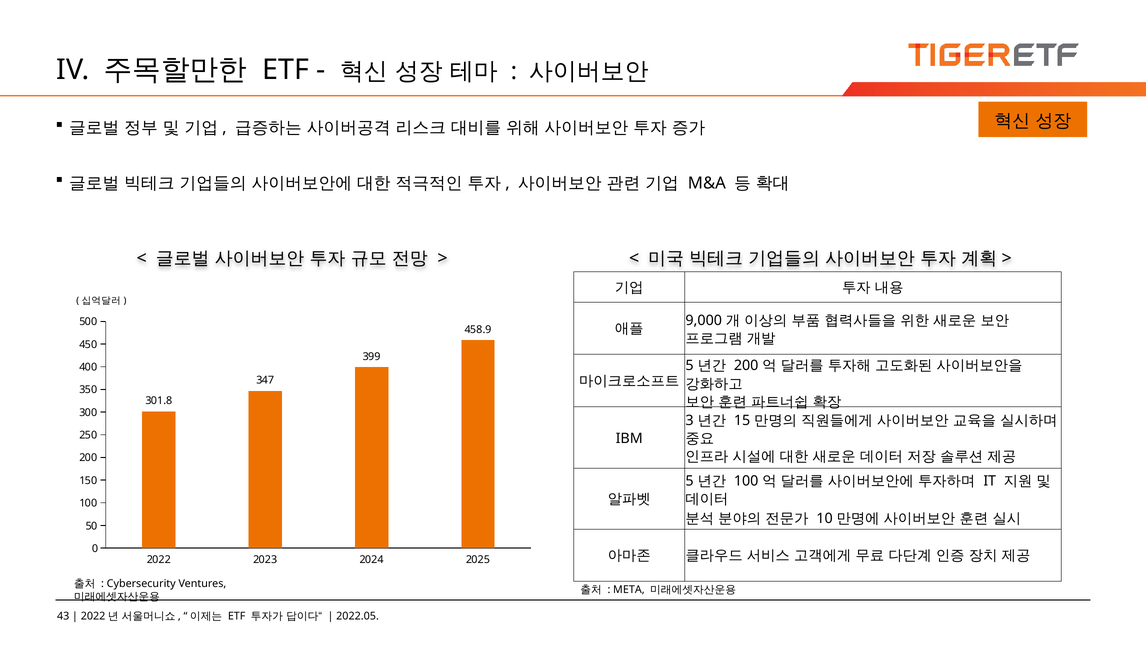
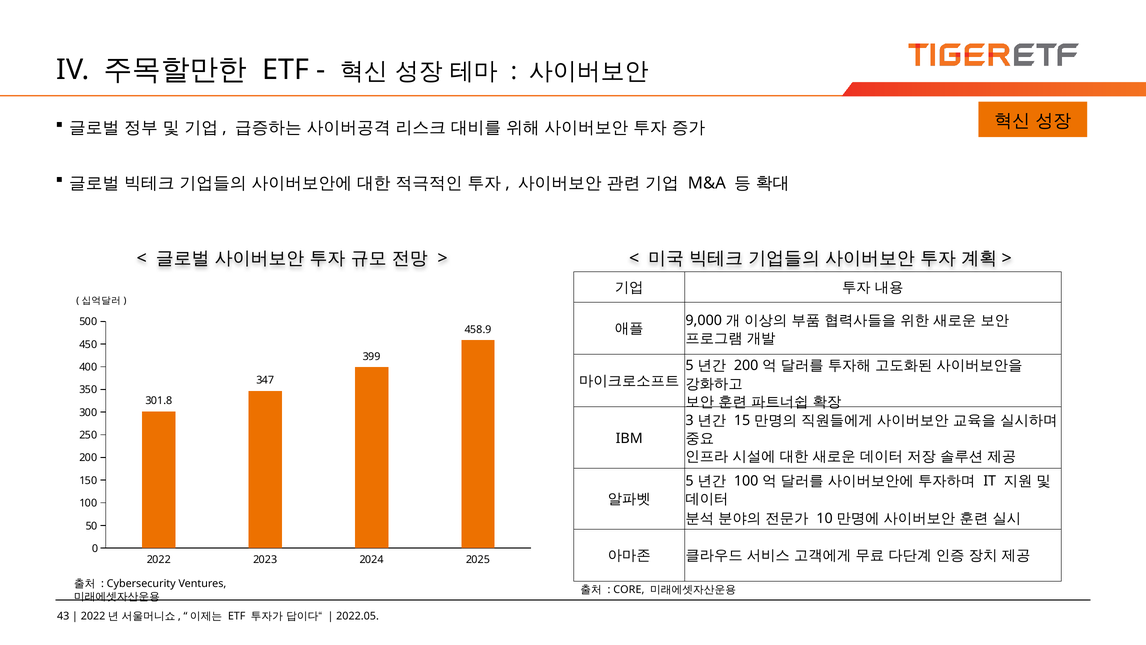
META: META -> CORE (629, 590)
